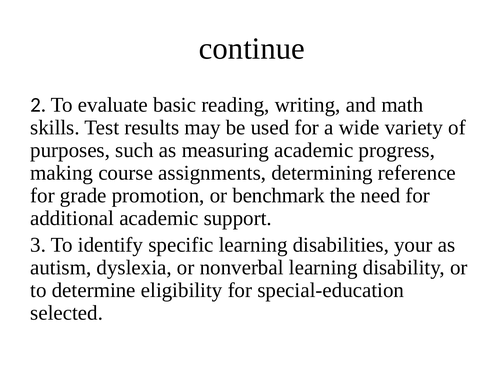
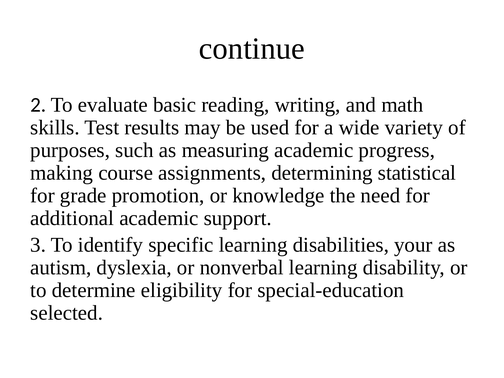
reference: reference -> statistical (417, 173)
benchmark: benchmark -> knowledge (278, 196)
